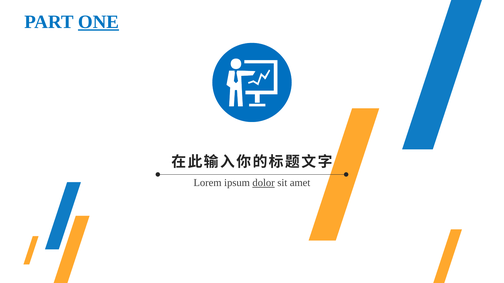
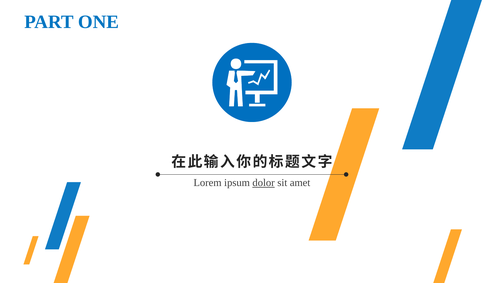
ONE underline: present -> none (98, 22)
